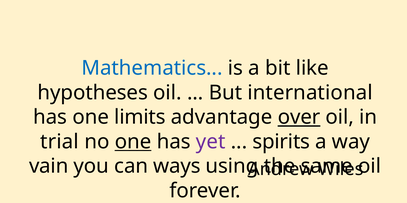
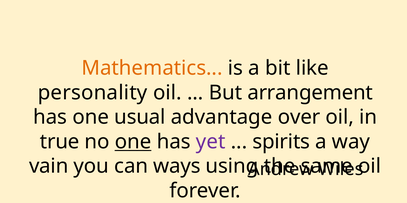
Mathematics colour: blue -> orange (152, 68)
hypotheses: hypotheses -> personality (93, 93)
international: international -> arrangement (310, 93)
limits: limits -> usual (140, 117)
over underline: present -> none (299, 117)
trial: trial -> true (60, 142)
